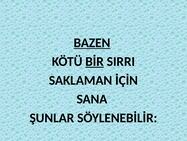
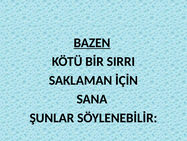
BİR underline: present -> none (95, 61)
